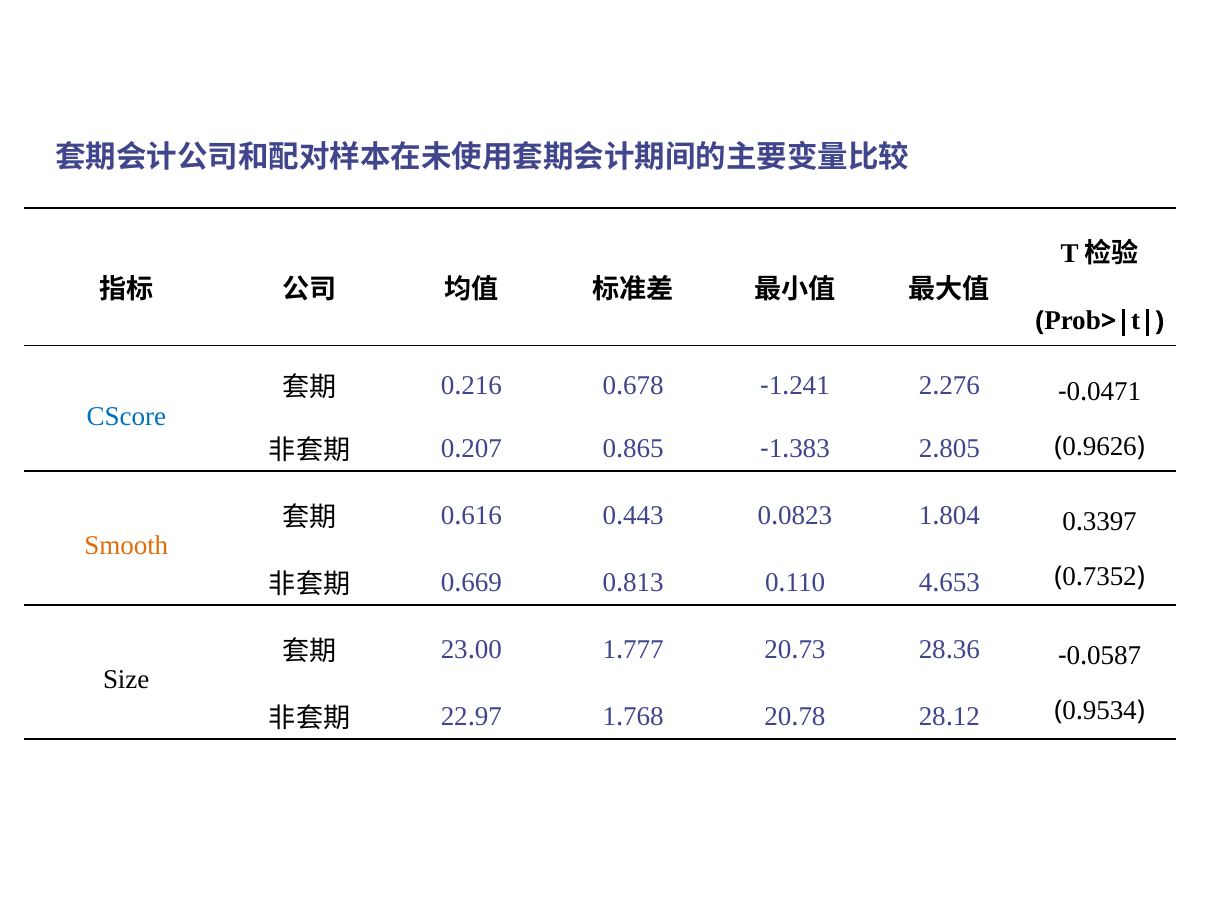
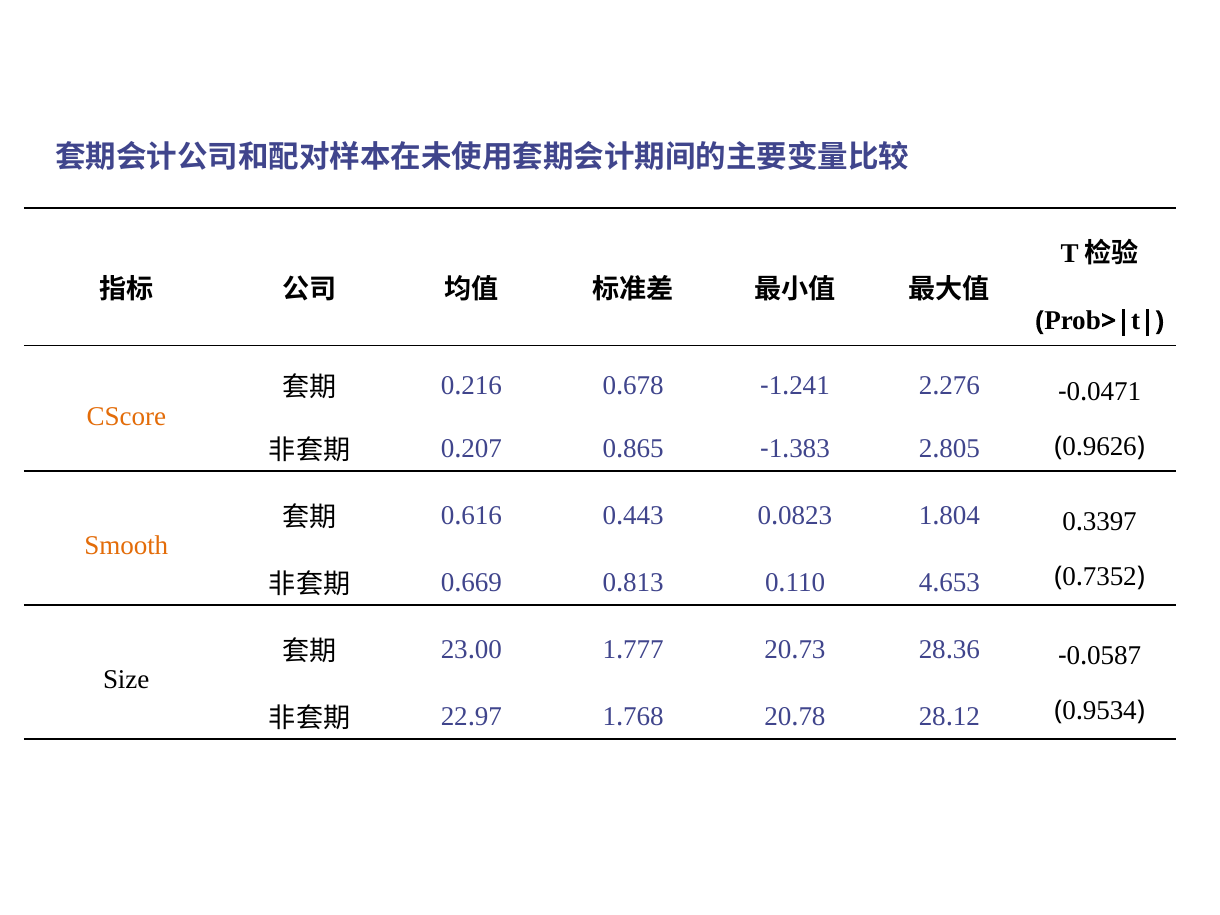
CScore colour: blue -> orange (126, 416)
